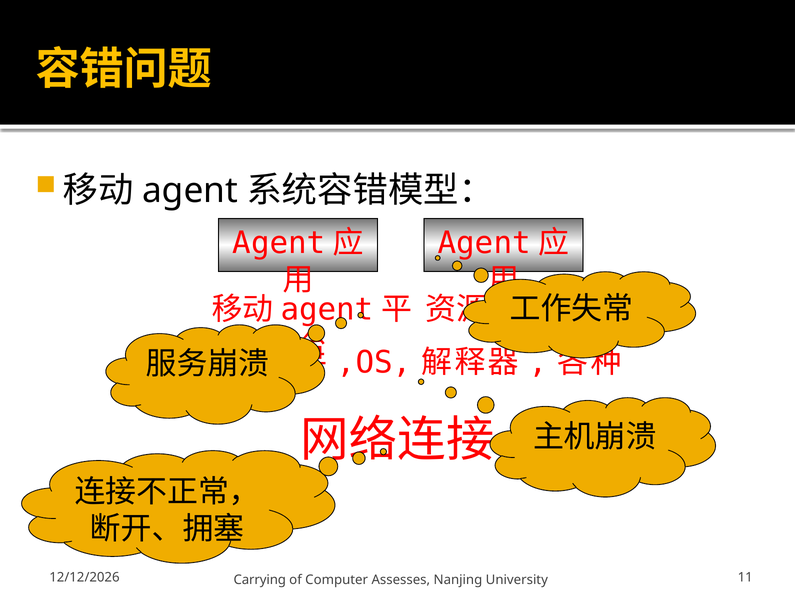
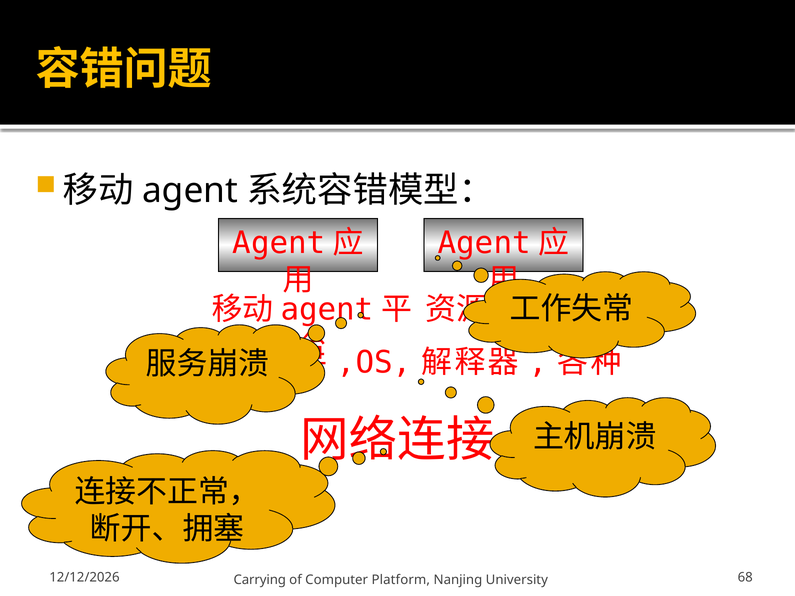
Assesses: Assesses -> Platform (401, 580)
11: 11 -> 68 (745, 578)
